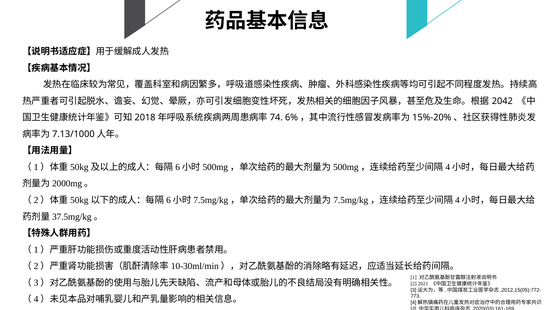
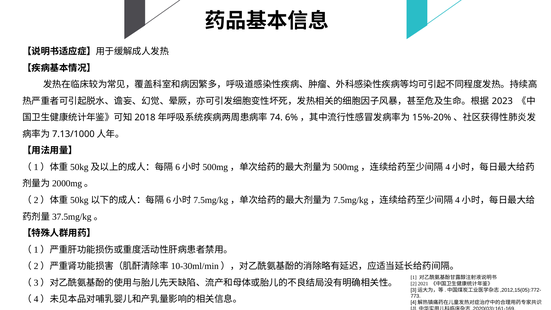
2042: 2042 -> 2023 (502, 101)
